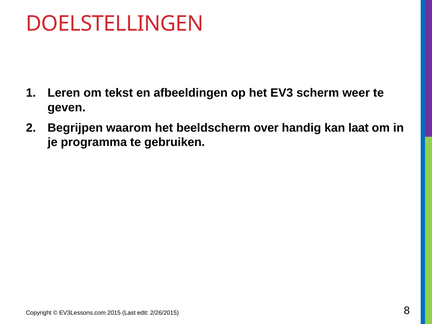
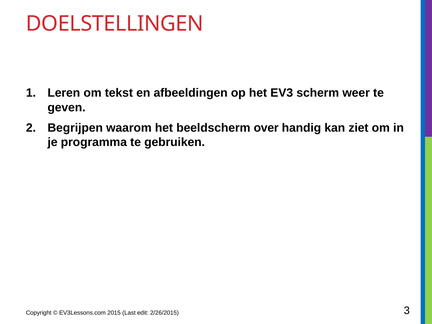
laat: laat -> ziet (359, 128)
8: 8 -> 3 (407, 311)
